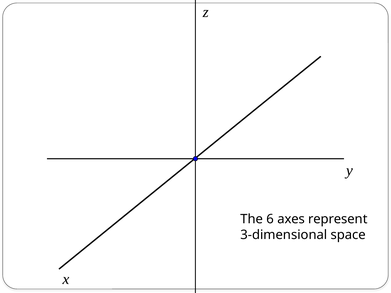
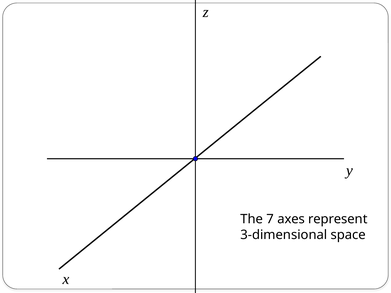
6: 6 -> 7 (270, 219)
